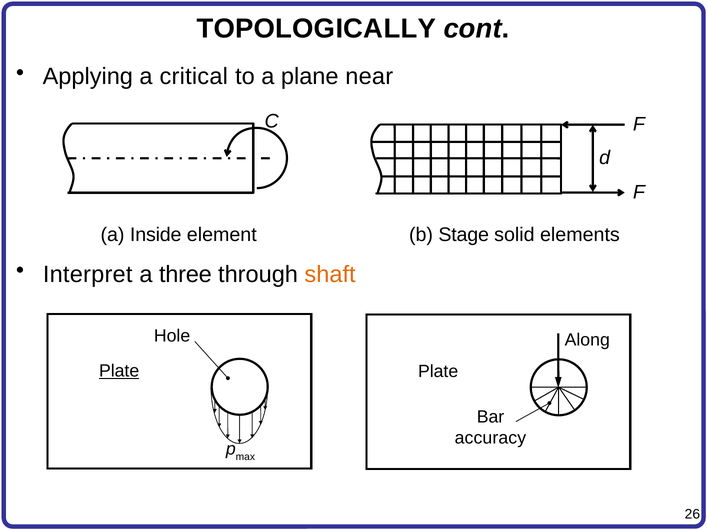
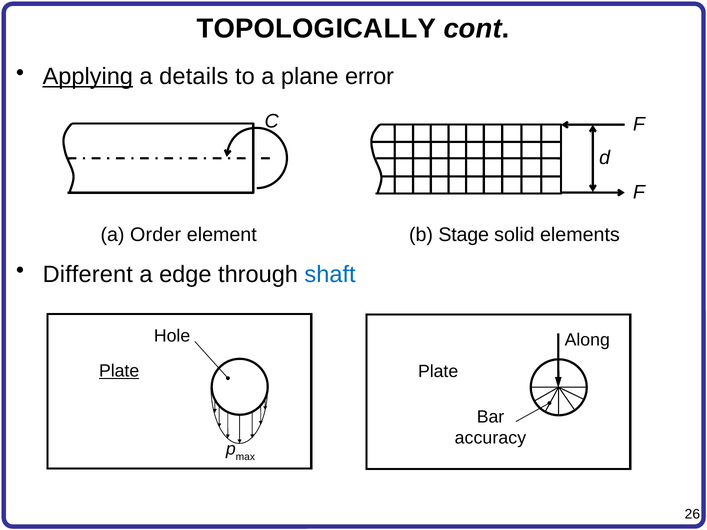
Applying underline: none -> present (88, 77)
critical: critical -> details (194, 77)
near: near -> error (369, 77)
Inside: Inside -> Order (156, 235)
Interpret: Interpret -> Different (88, 275)
three: three -> edge (185, 275)
shaft colour: orange -> blue (330, 275)
